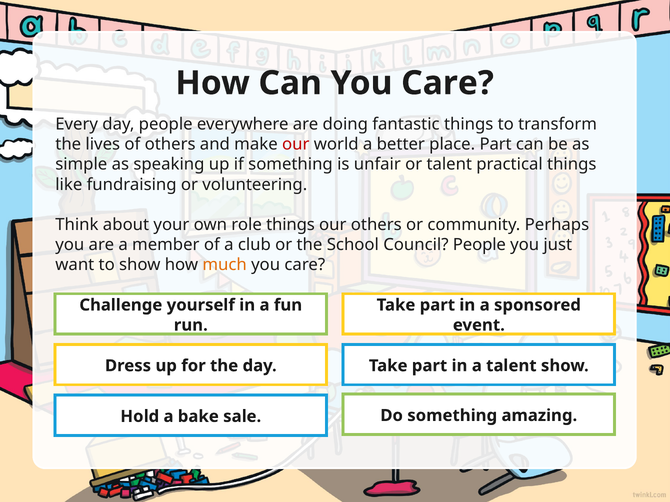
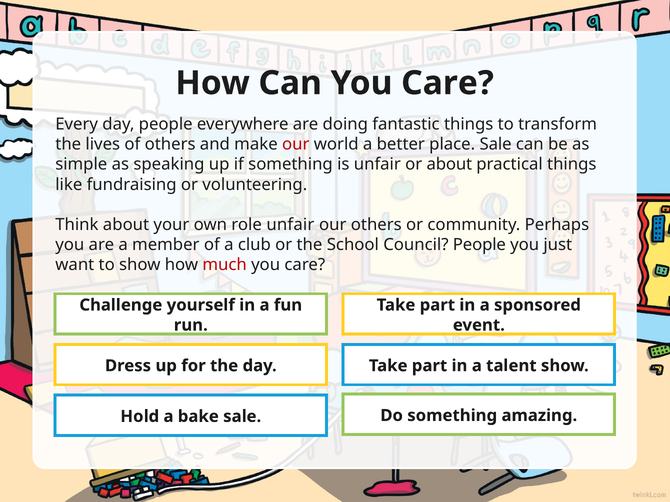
place Part: Part -> Sale (496, 145)
or talent: talent -> about (449, 165)
role things: things -> unfair (290, 225)
much colour: orange -> red (225, 265)
